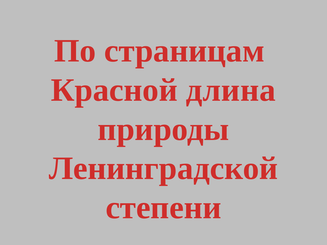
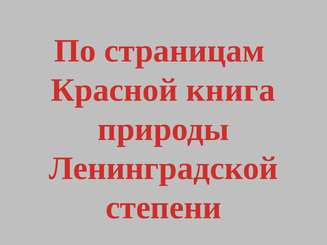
длина: длина -> книга (231, 90)
